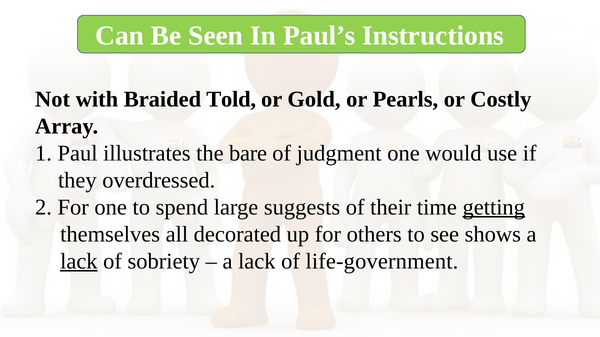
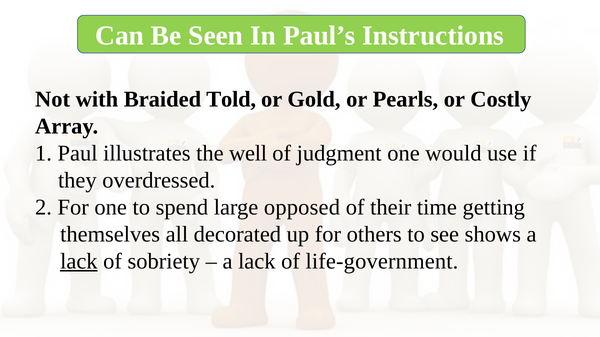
bare: bare -> well (248, 154)
suggests: suggests -> opposed (302, 208)
getting underline: present -> none (494, 208)
